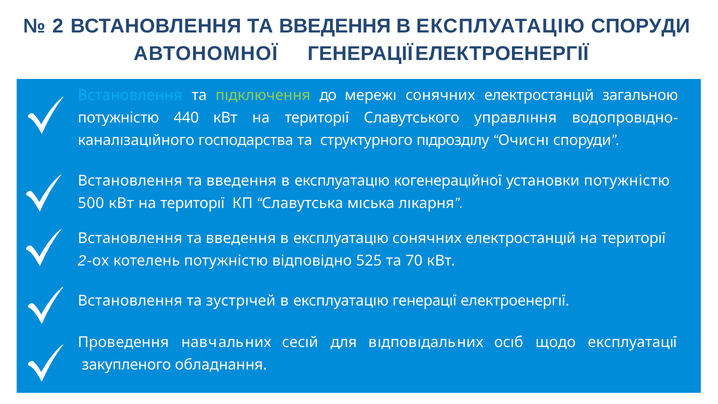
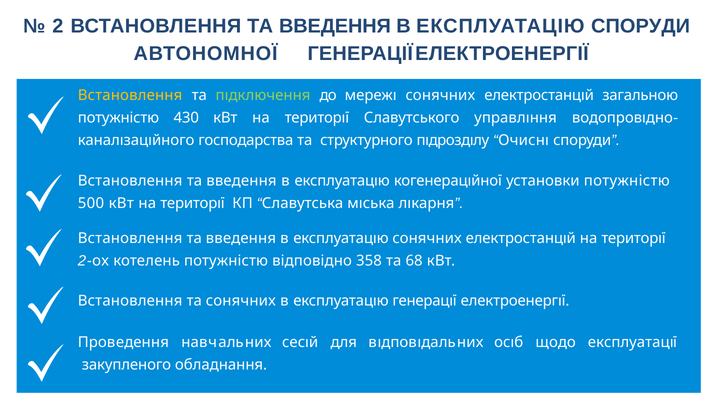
Встановлення colour: light blue -> yellow (130, 96)
440: 440 -> 430 (186, 118)
525: 525 -> 358 (369, 261)
70: 70 -> 68 (414, 261)
та зустрıчей: зустрıчей -> сонячних (241, 301)
